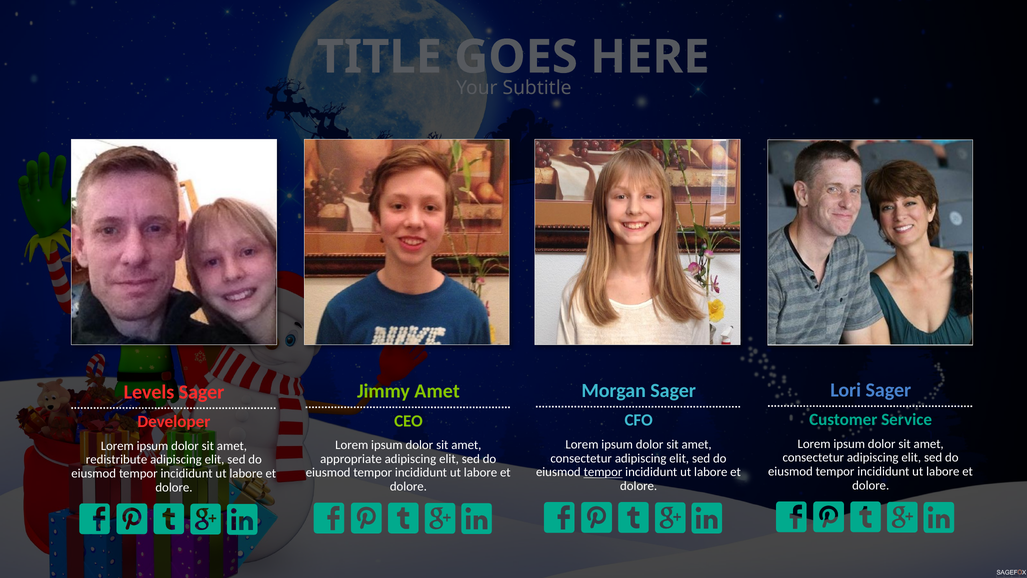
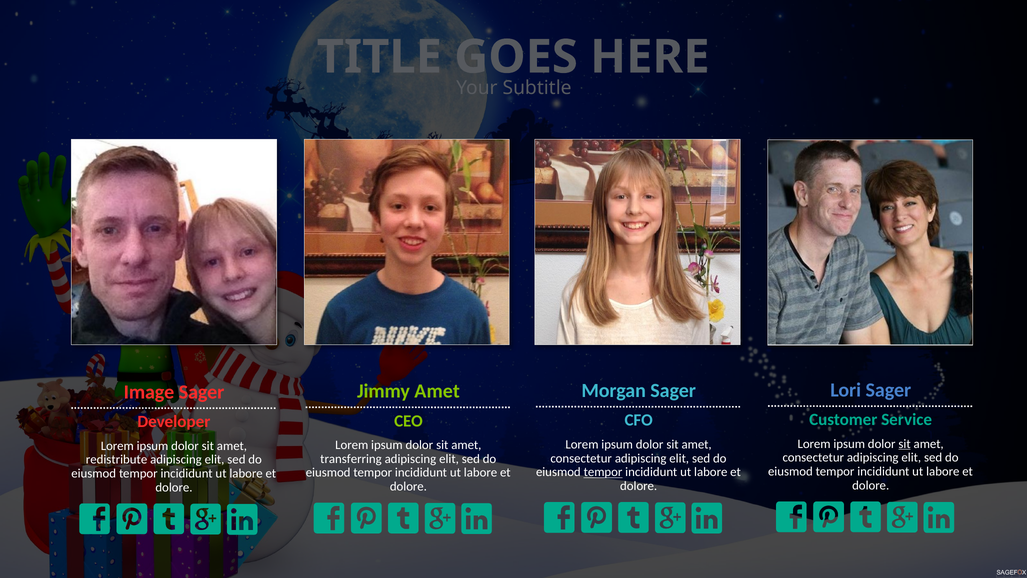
Levels: Levels -> Image (149, 392)
sit underline: none -> present (905, 444)
appropriate: appropriate -> transferring (351, 459)
